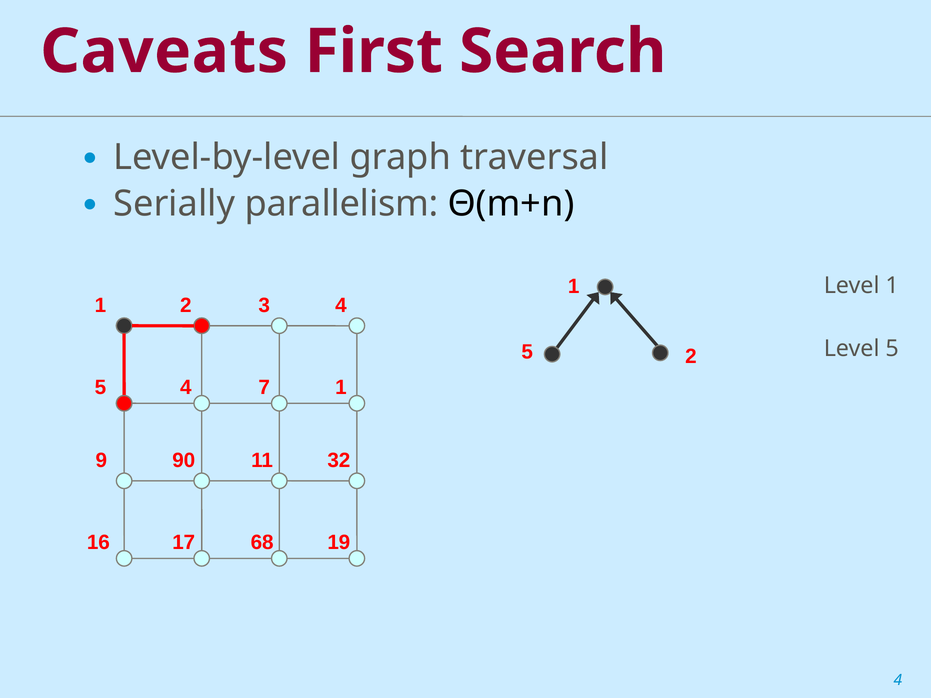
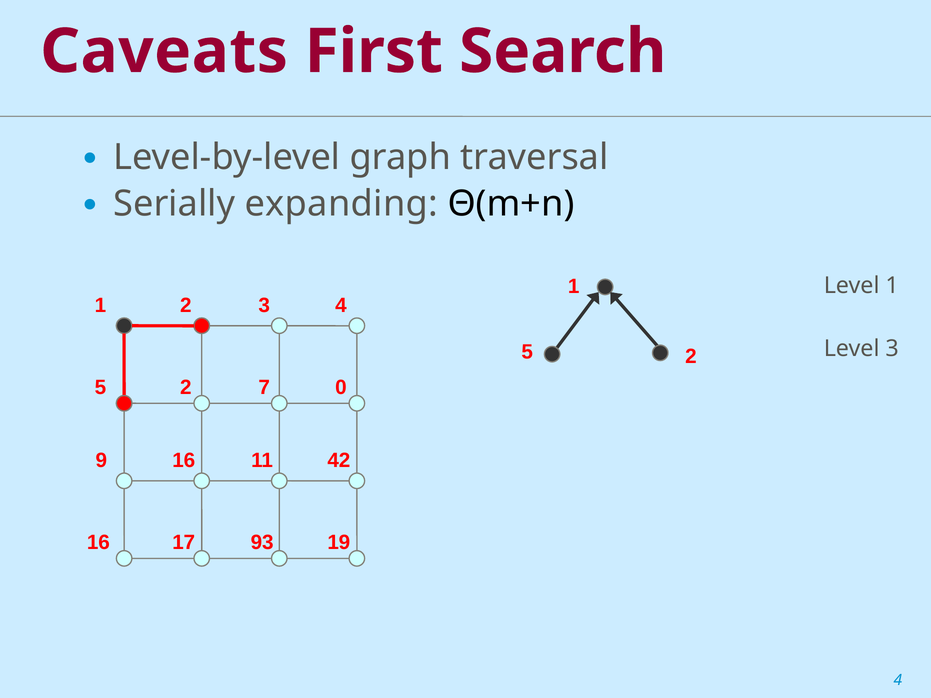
parallelism: parallelism -> expanding (341, 204)
Level 5: 5 -> 3 (892, 349)
5 4: 4 -> 2 (186, 388)
7 1: 1 -> 0 (341, 388)
9 90: 90 -> 16 (184, 461)
32: 32 -> 42 (339, 461)
68: 68 -> 93 (262, 543)
